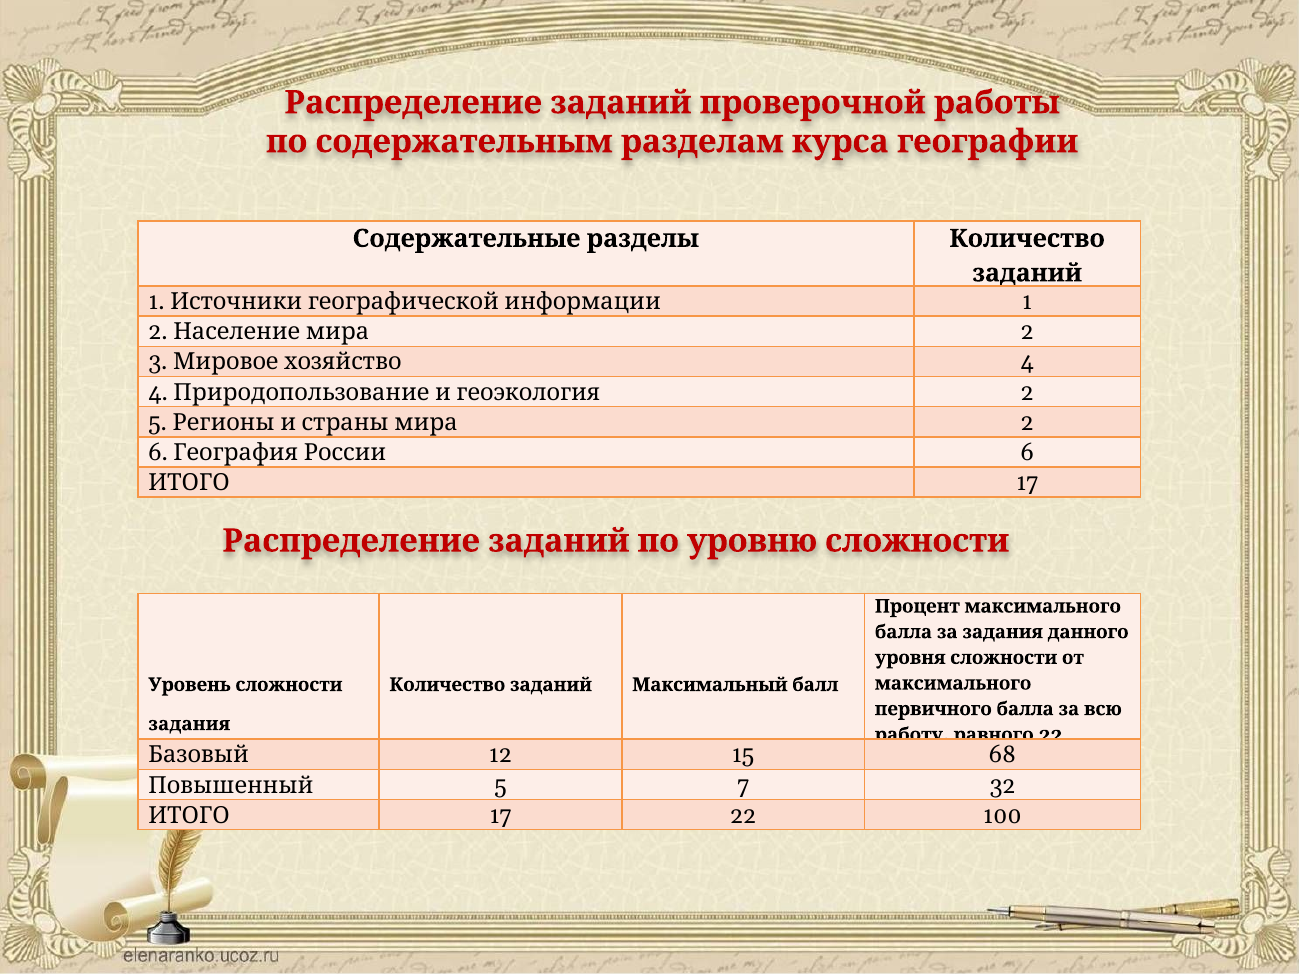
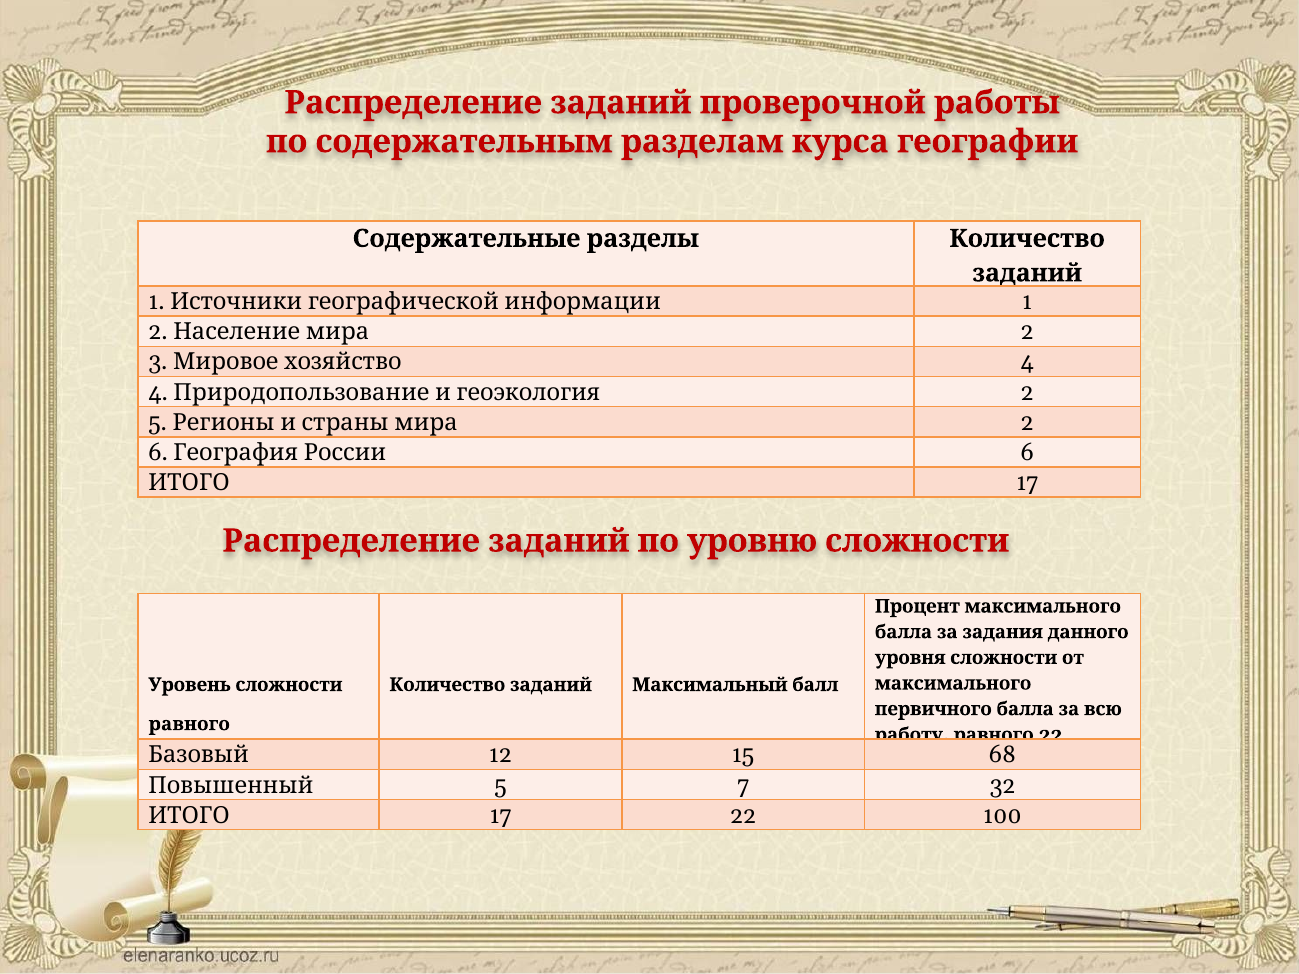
задания: задания -> равного (189, 724)
